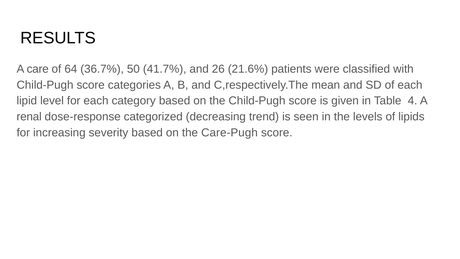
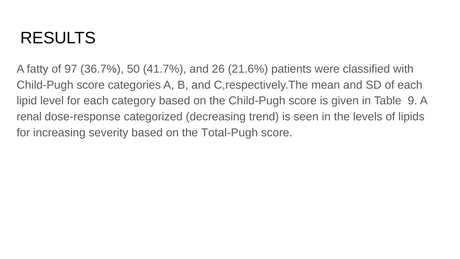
care: care -> fatty (38, 69)
64: 64 -> 97 (71, 69)
4: 4 -> 9 (413, 101)
Care-Pugh: Care-Pugh -> Total-Pugh (230, 132)
